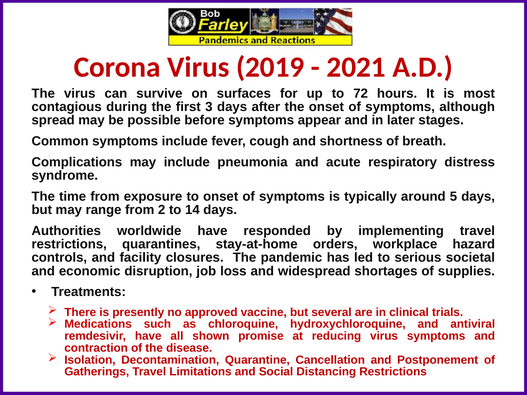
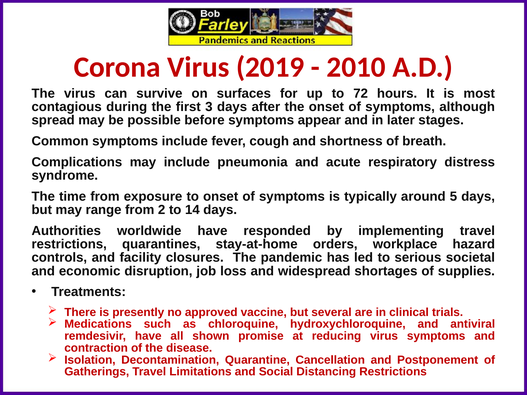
2021: 2021 -> 2010 (356, 67)
